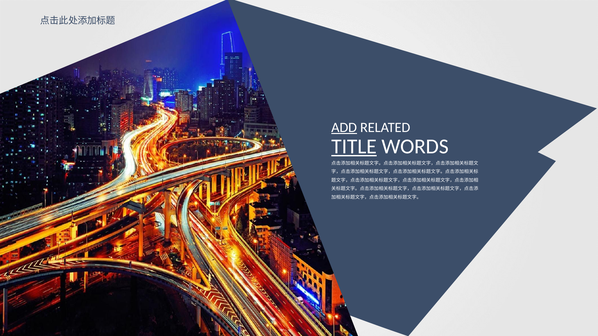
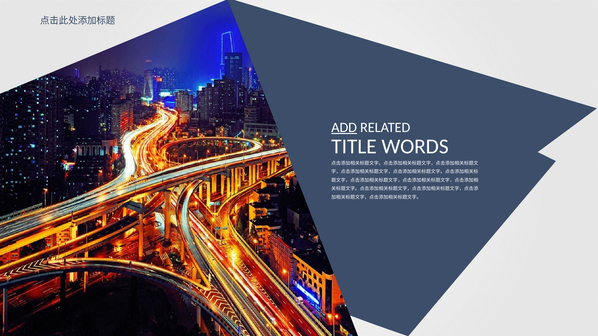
TITLE underline: present -> none (354, 147)
